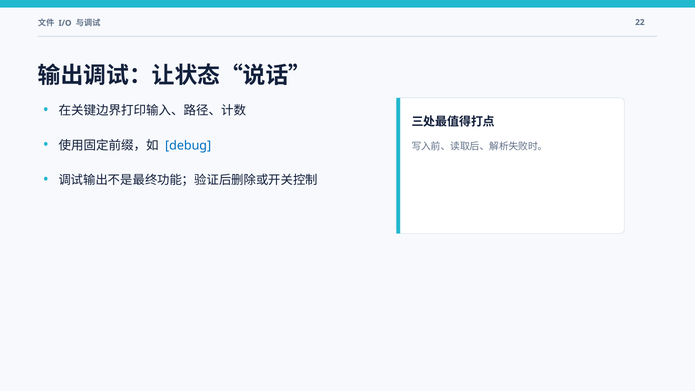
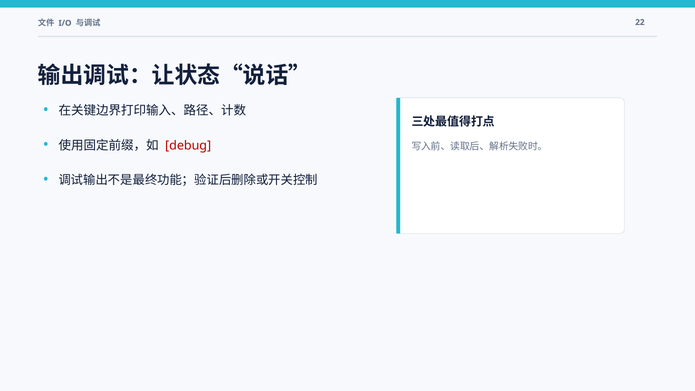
debug colour: blue -> red (188, 146)
